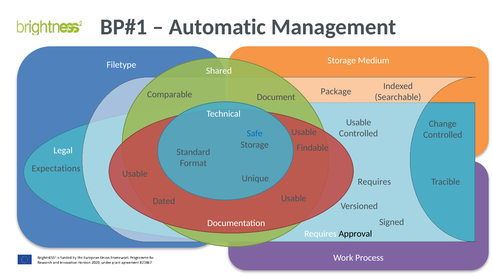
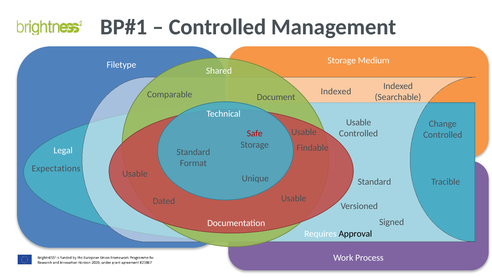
Automatic: Automatic -> Controlled (217, 27)
Package: Package -> Indexed (336, 91)
Safe colour: blue -> red (255, 133)
Requires: Requires -> Standard (374, 182)
